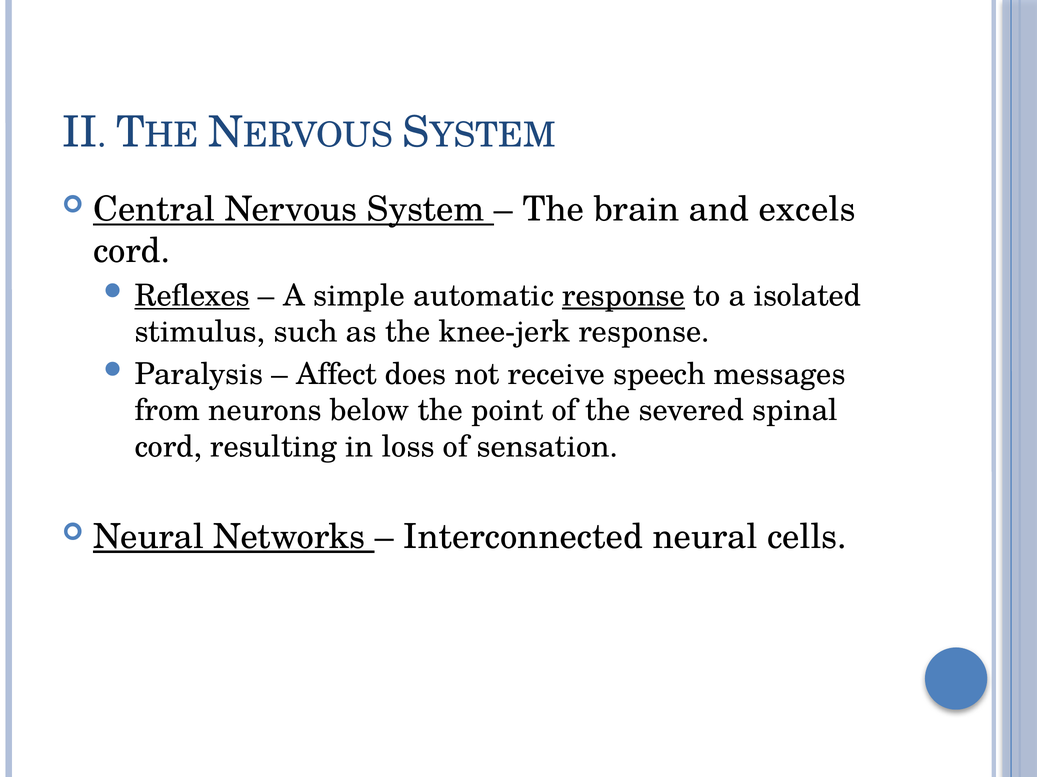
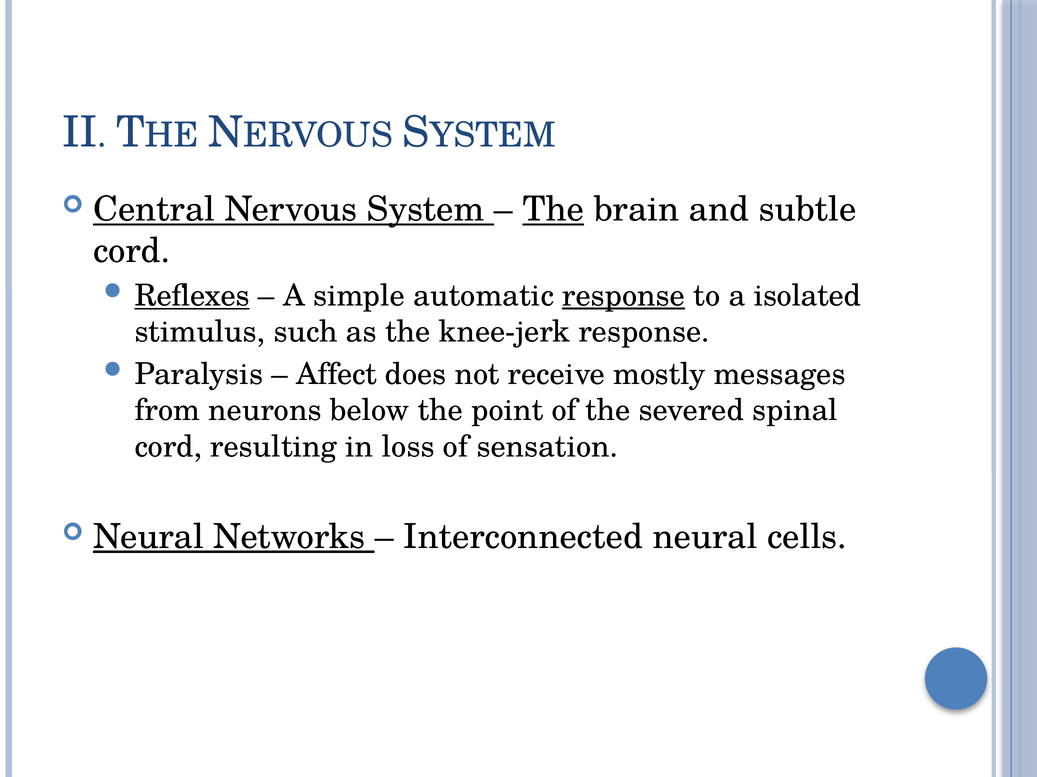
The underline: none -> present (553, 210)
excels: excels -> subtle (808, 210)
speech: speech -> mostly (659, 374)
